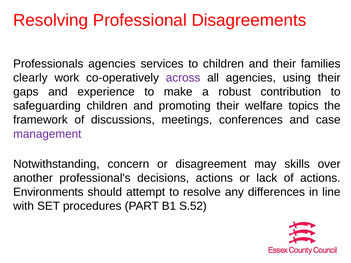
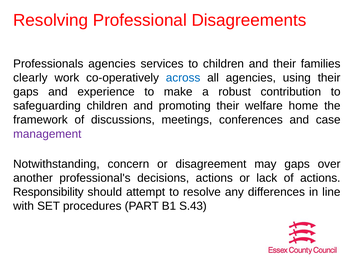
across colour: purple -> blue (183, 78)
topics: topics -> home (303, 106)
may skills: skills -> gaps (297, 164)
Environments: Environments -> Responsibility (48, 192)
S.52: S.52 -> S.43 (193, 206)
